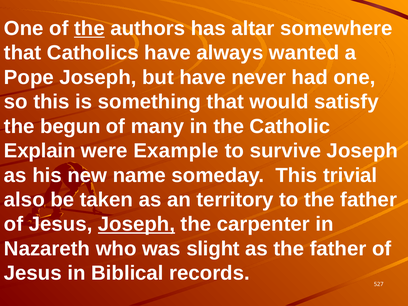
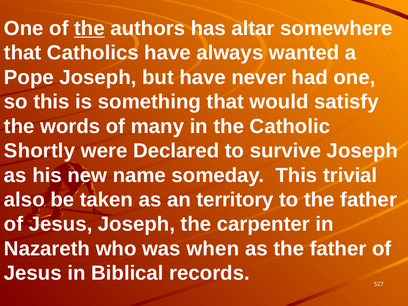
begun: begun -> words (70, 126)
Explain: Explain -> Shortly (40, 151)
Example: Example -> Declared (176, 151)
Joseph underline: present -> none (136, 224)
slight: slight -> when (213, 249)
